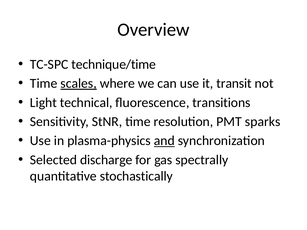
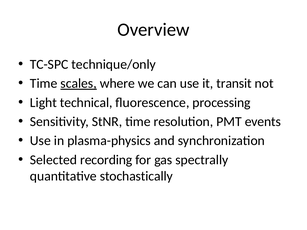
technique/time: technique/time -> technique/only (114, 64)
transitions: transitions -> processing (222, 103)
sparks: sparks -> events (263, 122)
and underline: present -> none (164, 141)
discharge: discharge -> recording (106, 160)
